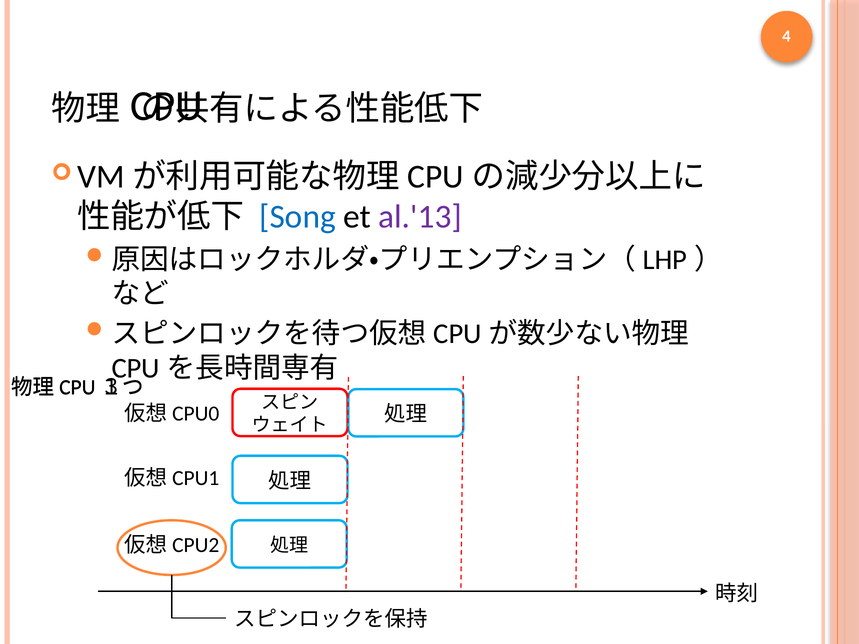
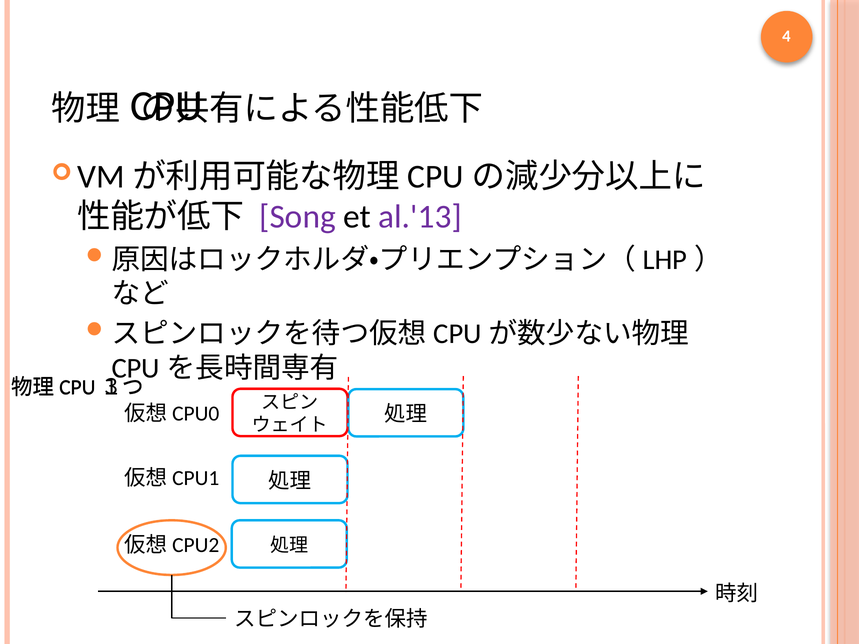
Song colour: blue -> purple (298, 217)
